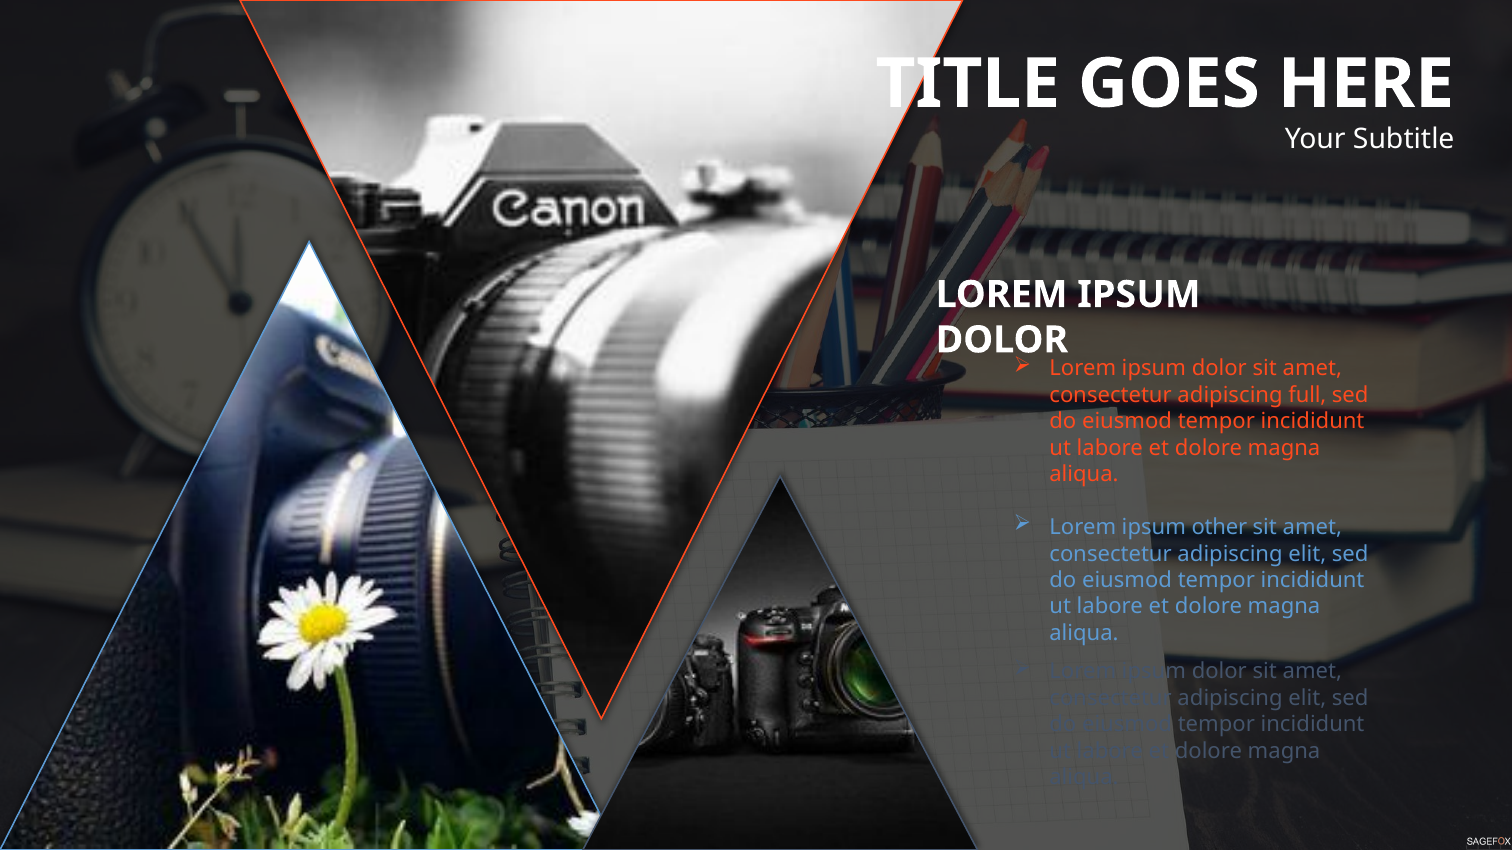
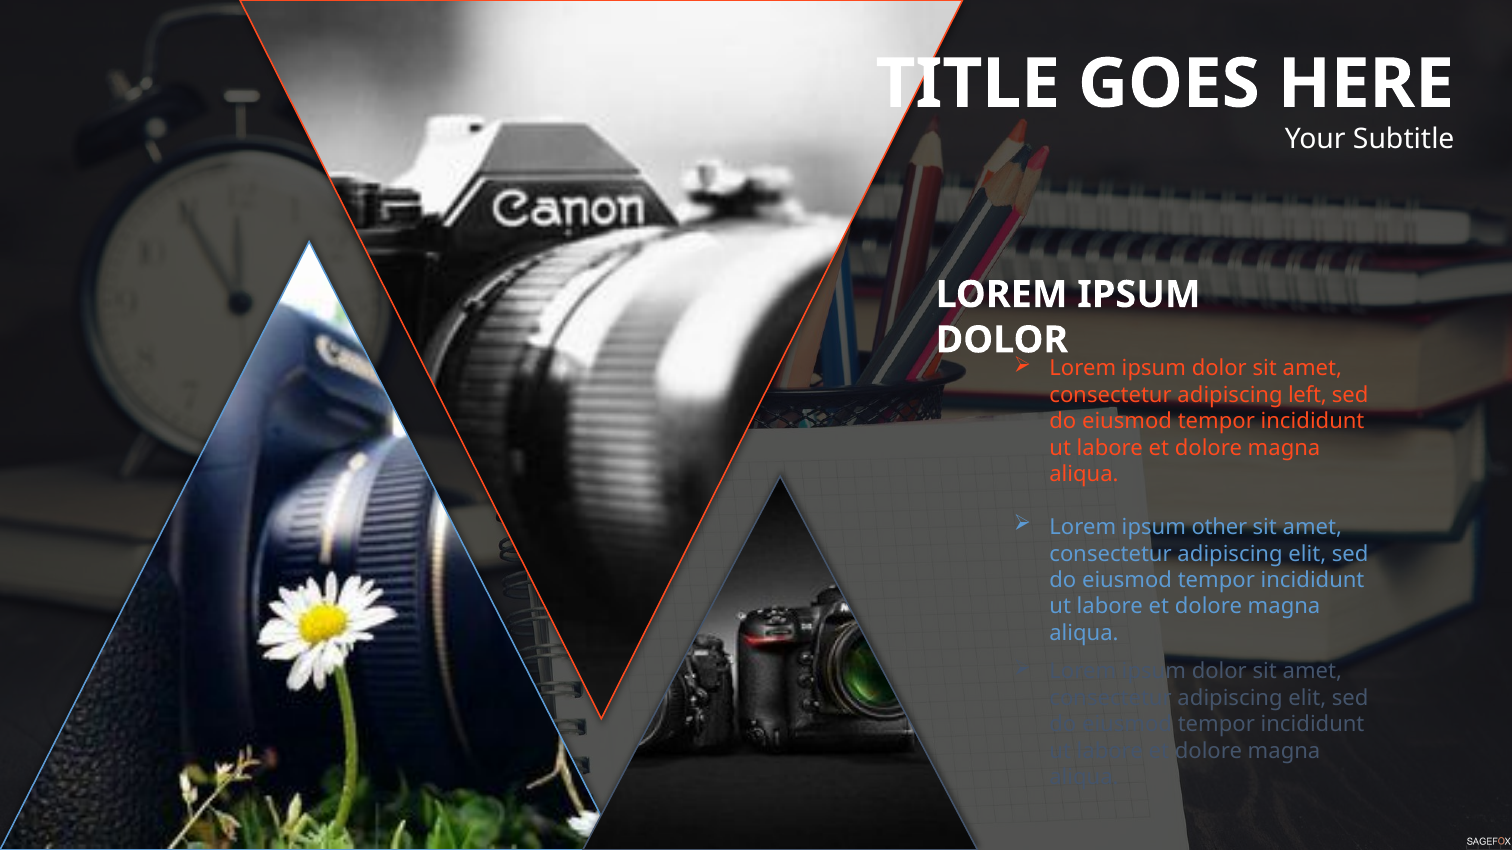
full: full -> left (1307, 395)
